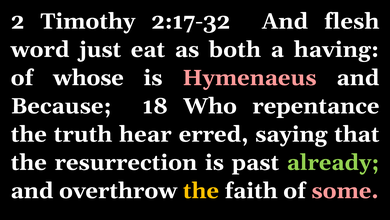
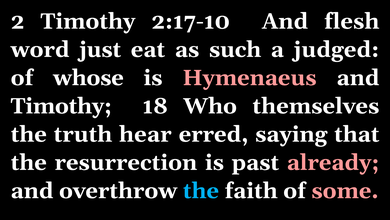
2:17-32: 2:17-32 -> 2:17-10 (191, 21)
both: both -> such (235, 49)
having: having -> judged (336, 49)
Because: Because -> Timothy (61, 106)
repentance: repentance -> themselves (316, 106)
already colour: light green -> pink (333, 162)
the colour: yellow -> light blue (201, 190)
